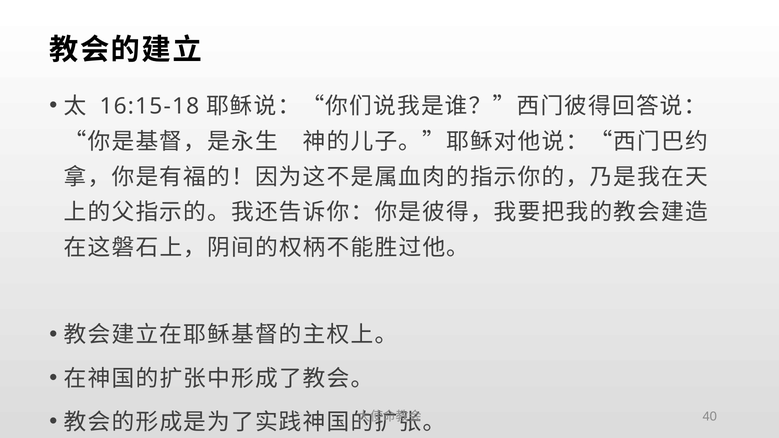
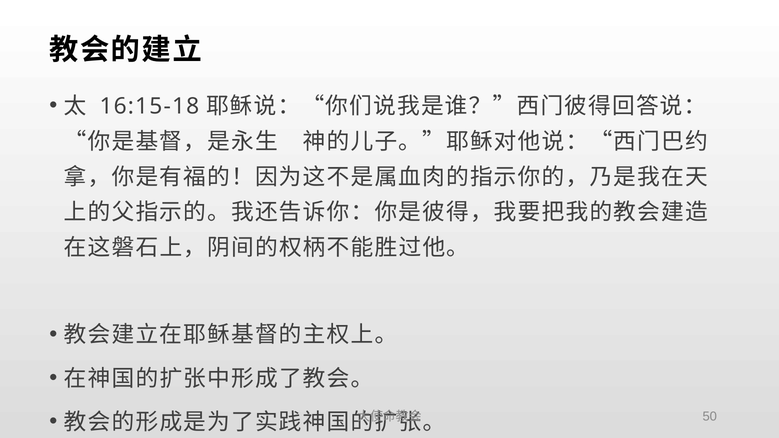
40: 40 -> 50 (710, 417)
